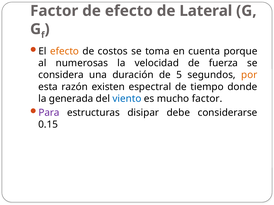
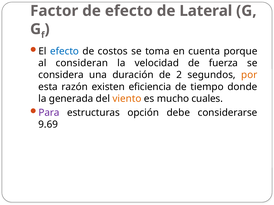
efecto colour: orange -> blue (65, 51)
numerosas: numerosas -> consideran (82, 63)
5: 5 -> 2 (179, 75)
espectral: espectral -> eficiencia (150, 87)
viento colour: blue -> orange (127, 99)
mucho factor: factor -> cuales (207, 99)
disipar: disipar -> opción (143, 113)
0.15: 0.15 -> 9.69 (48, 125)
